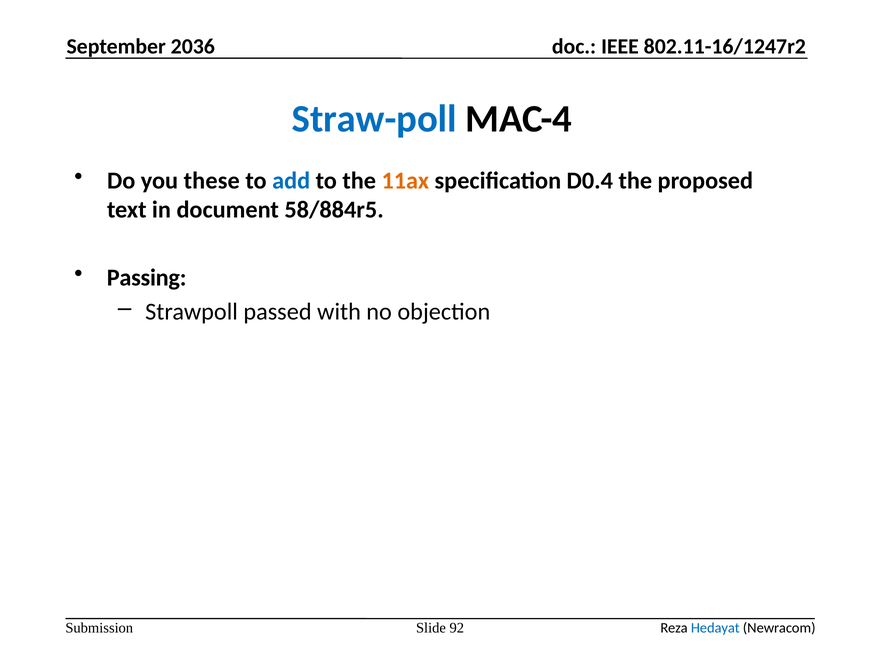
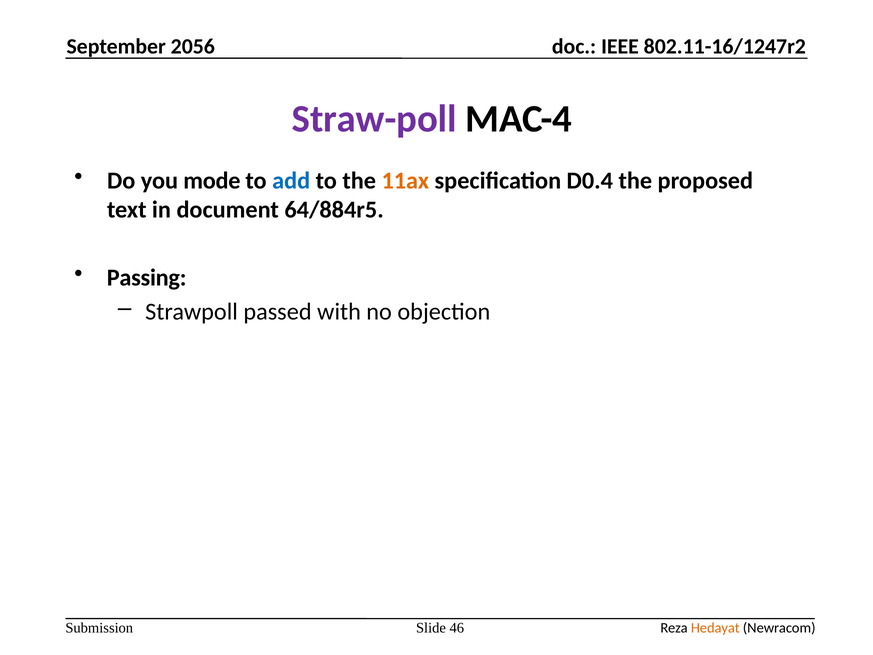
2036: 2036 -> 2056 (193, 47)
Straw-poll colour: blue -> purple (374, 119)
these: these -> mode (212, 181)
58/884r5: 58/884r5 -> 64/884r5 (334, 210)
92: 92 -> 46 (457, 628)
Hedayat colour: blue -> orange (715, 628)
